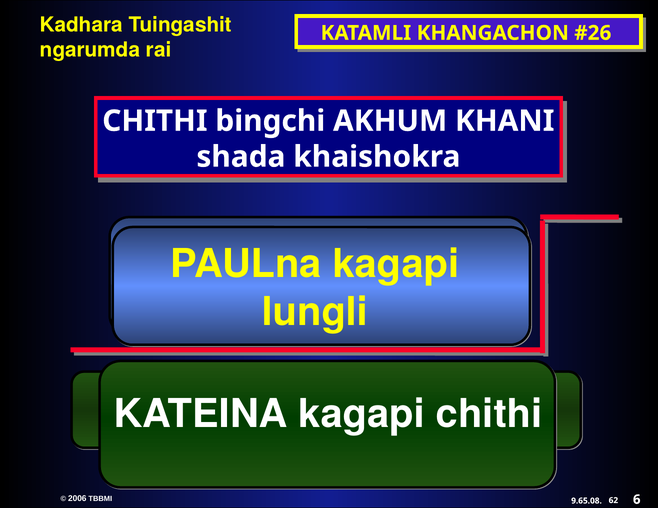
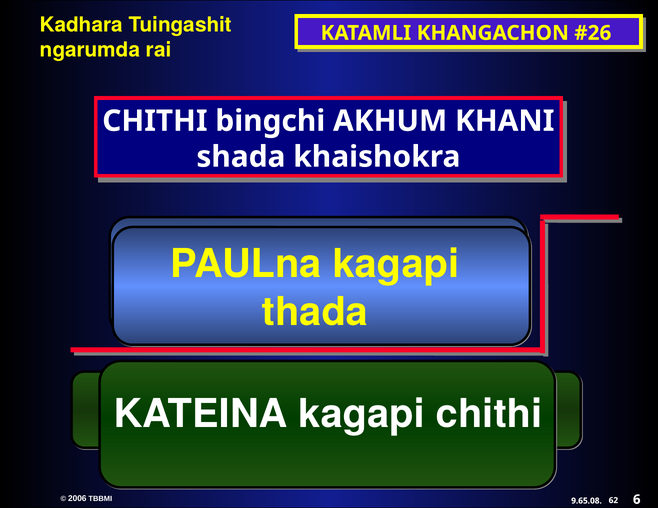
lungli: lungli -> thada (315, 312)
